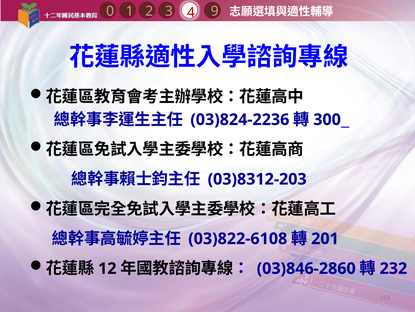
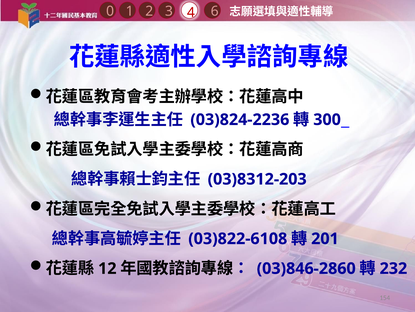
9: 9 -> 6 (215, 11)
